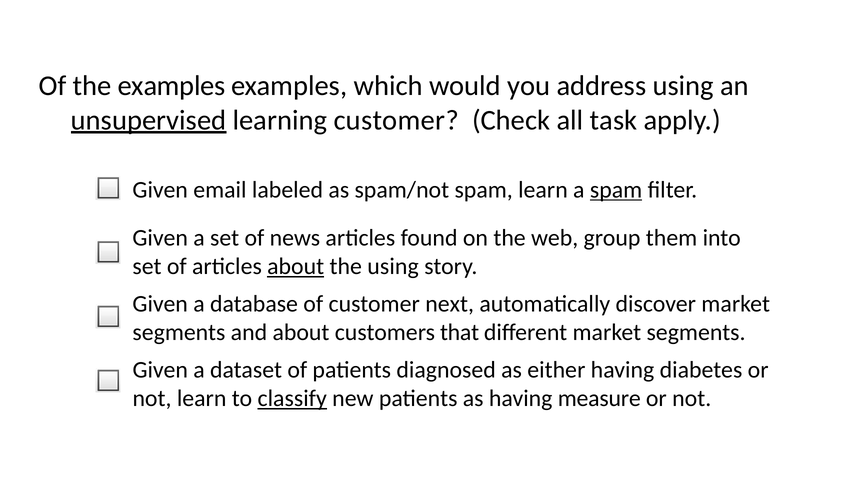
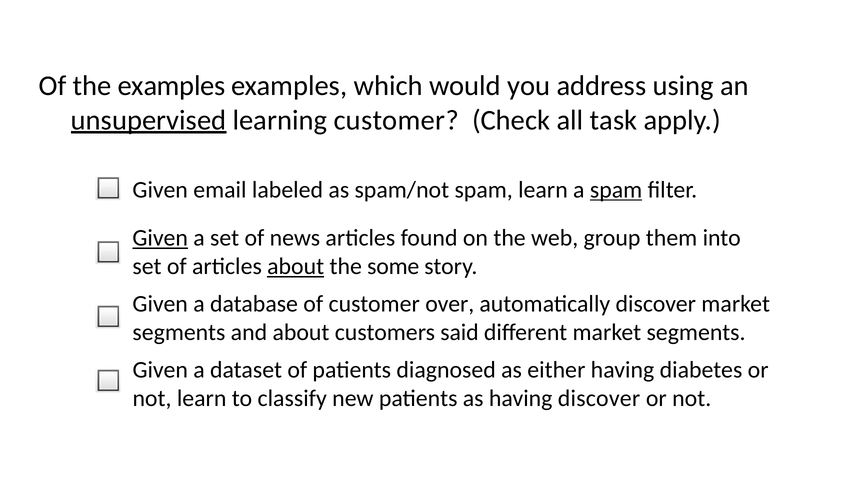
Given underline: none -> present (160, 238)
the using: using -> some (393, 267)
next: next -> over (450, 304)
that: that -> said (460, 333)
classify underline: present -> none (292, 399)
having measure: measure -> discover (599, 399)
